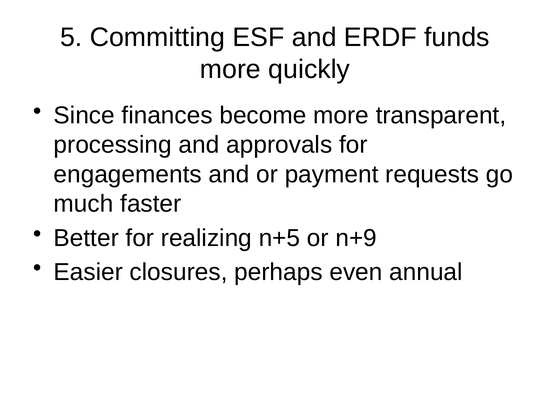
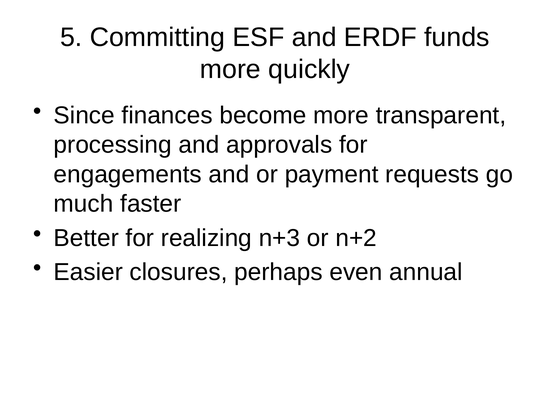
n+5: n+5 -> n+3 (279, 238)
n+9: n+9 -> n+2 (356, 238)
